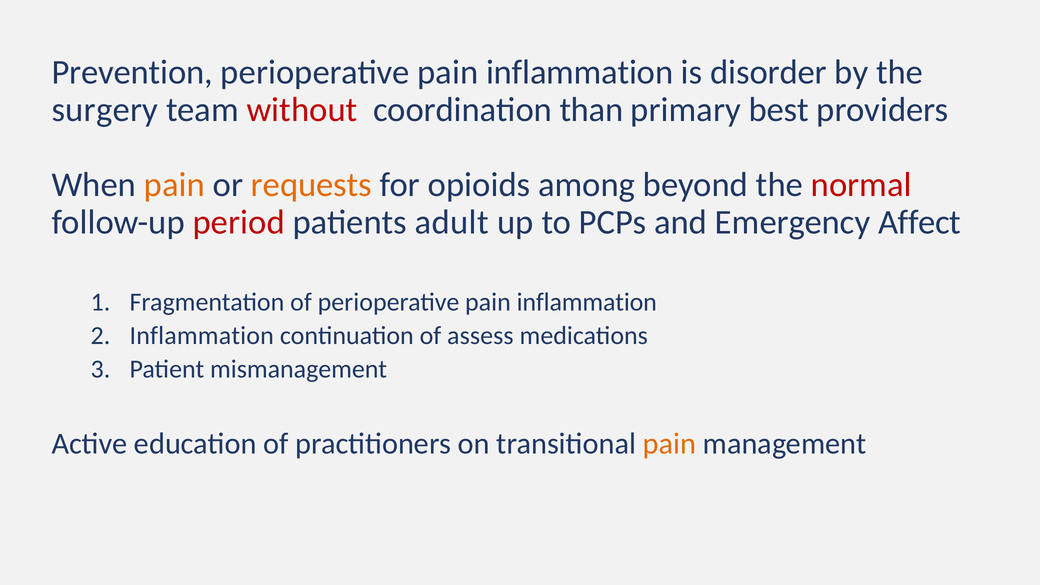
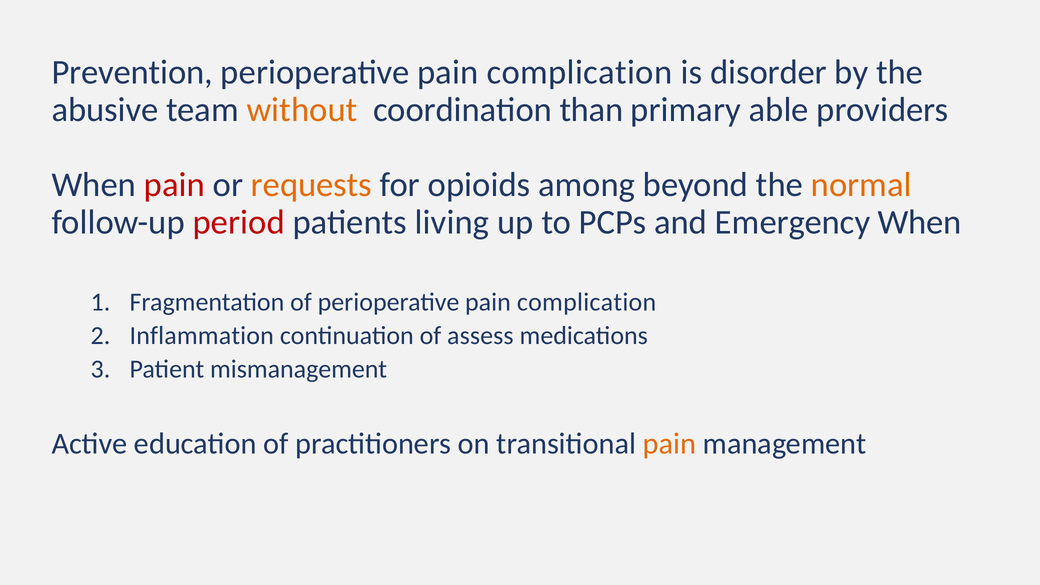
inflammation: inflammation -> complication (579, 72)
surgery: surgery -> abusive (105, 110)
without colour: red -> orange (302, 110)
best: best -> able (779, 110)
pain colour: orange -> red (174, 185)
normal colour: red -> orange (861, 185)
adult: adult -> living (452, 222)
Emergency Affect: Affect -> When (920, 222)
of perioperative pain inflammation: inflammation -> complication (587, 302)
